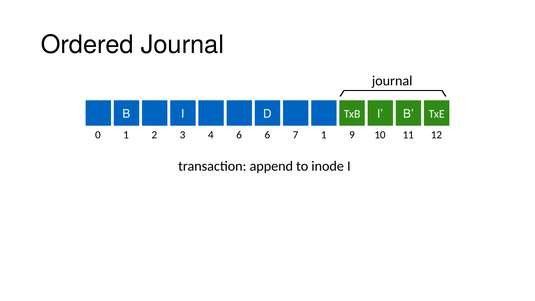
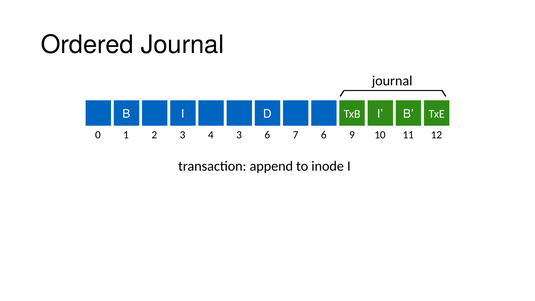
0 6: 6 -> 3 (239, 135)
7 1: 1 -> 6 (324, 135)
